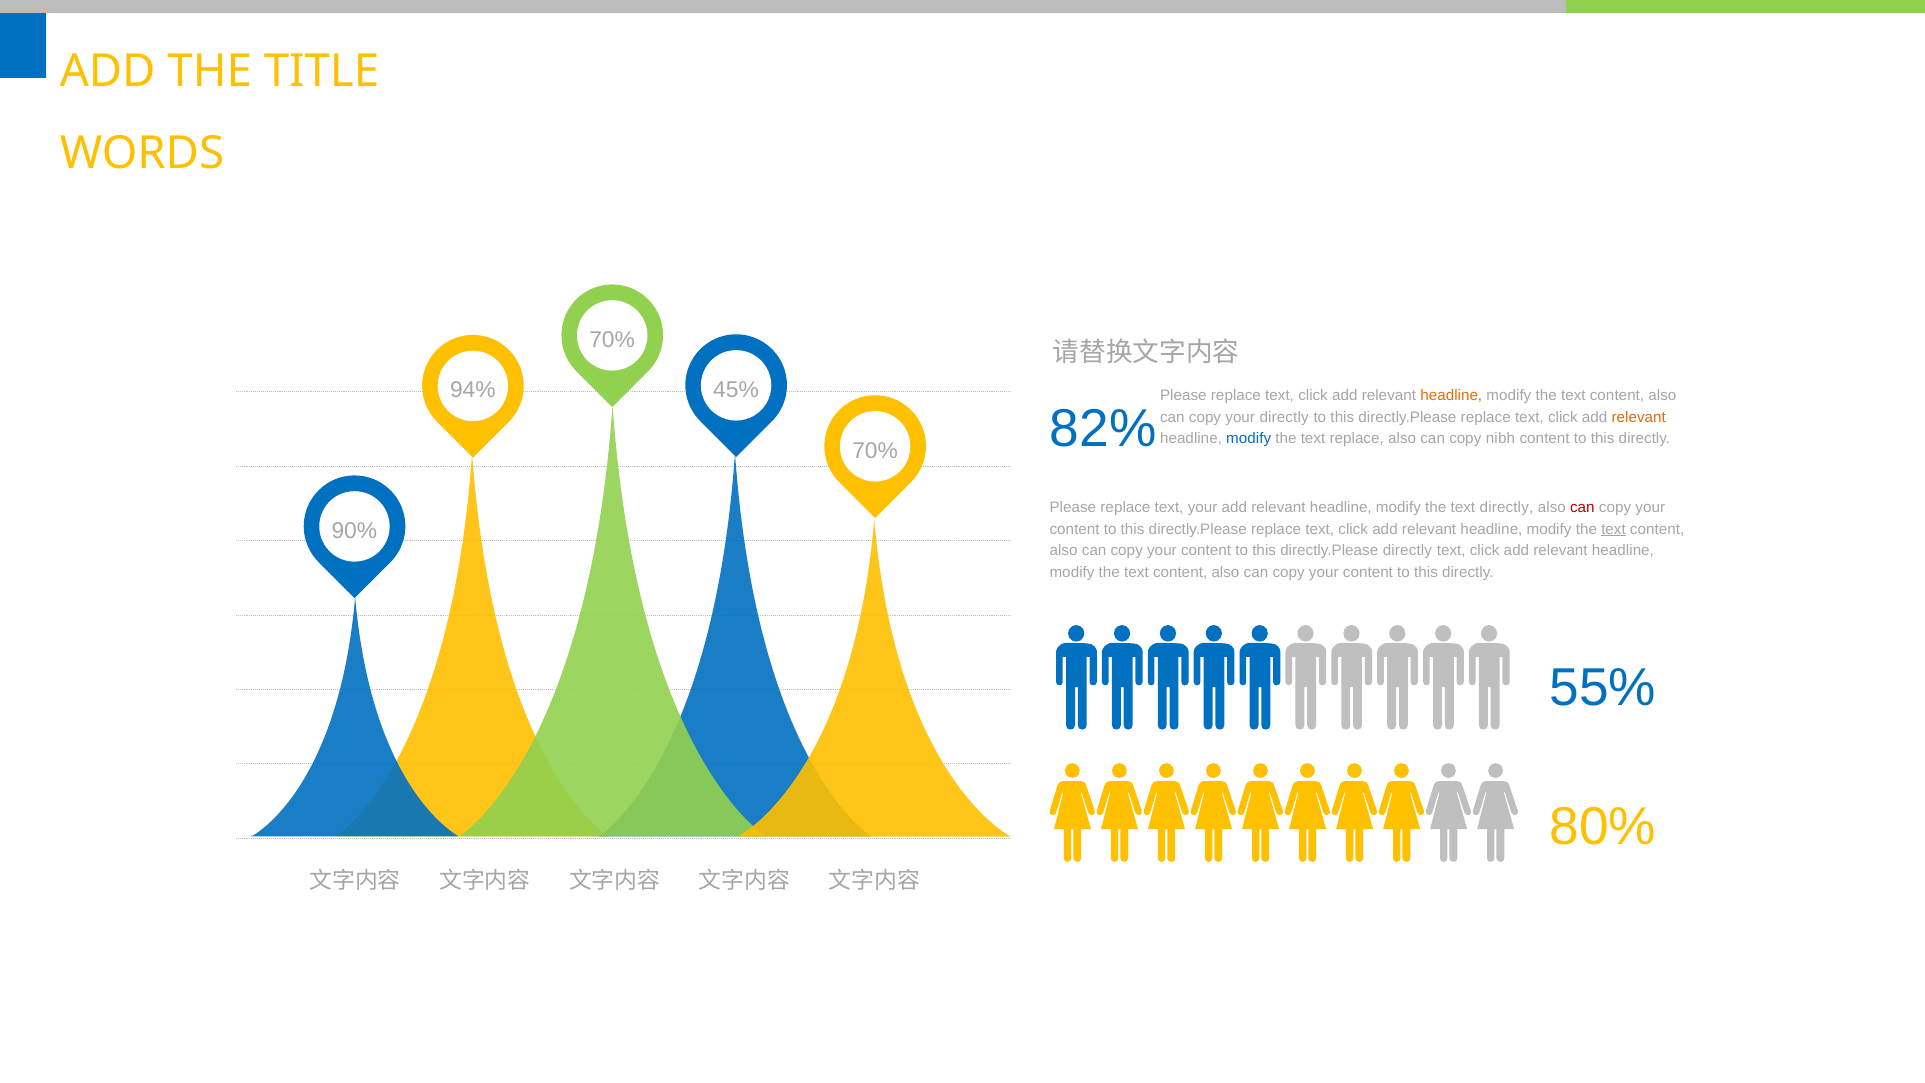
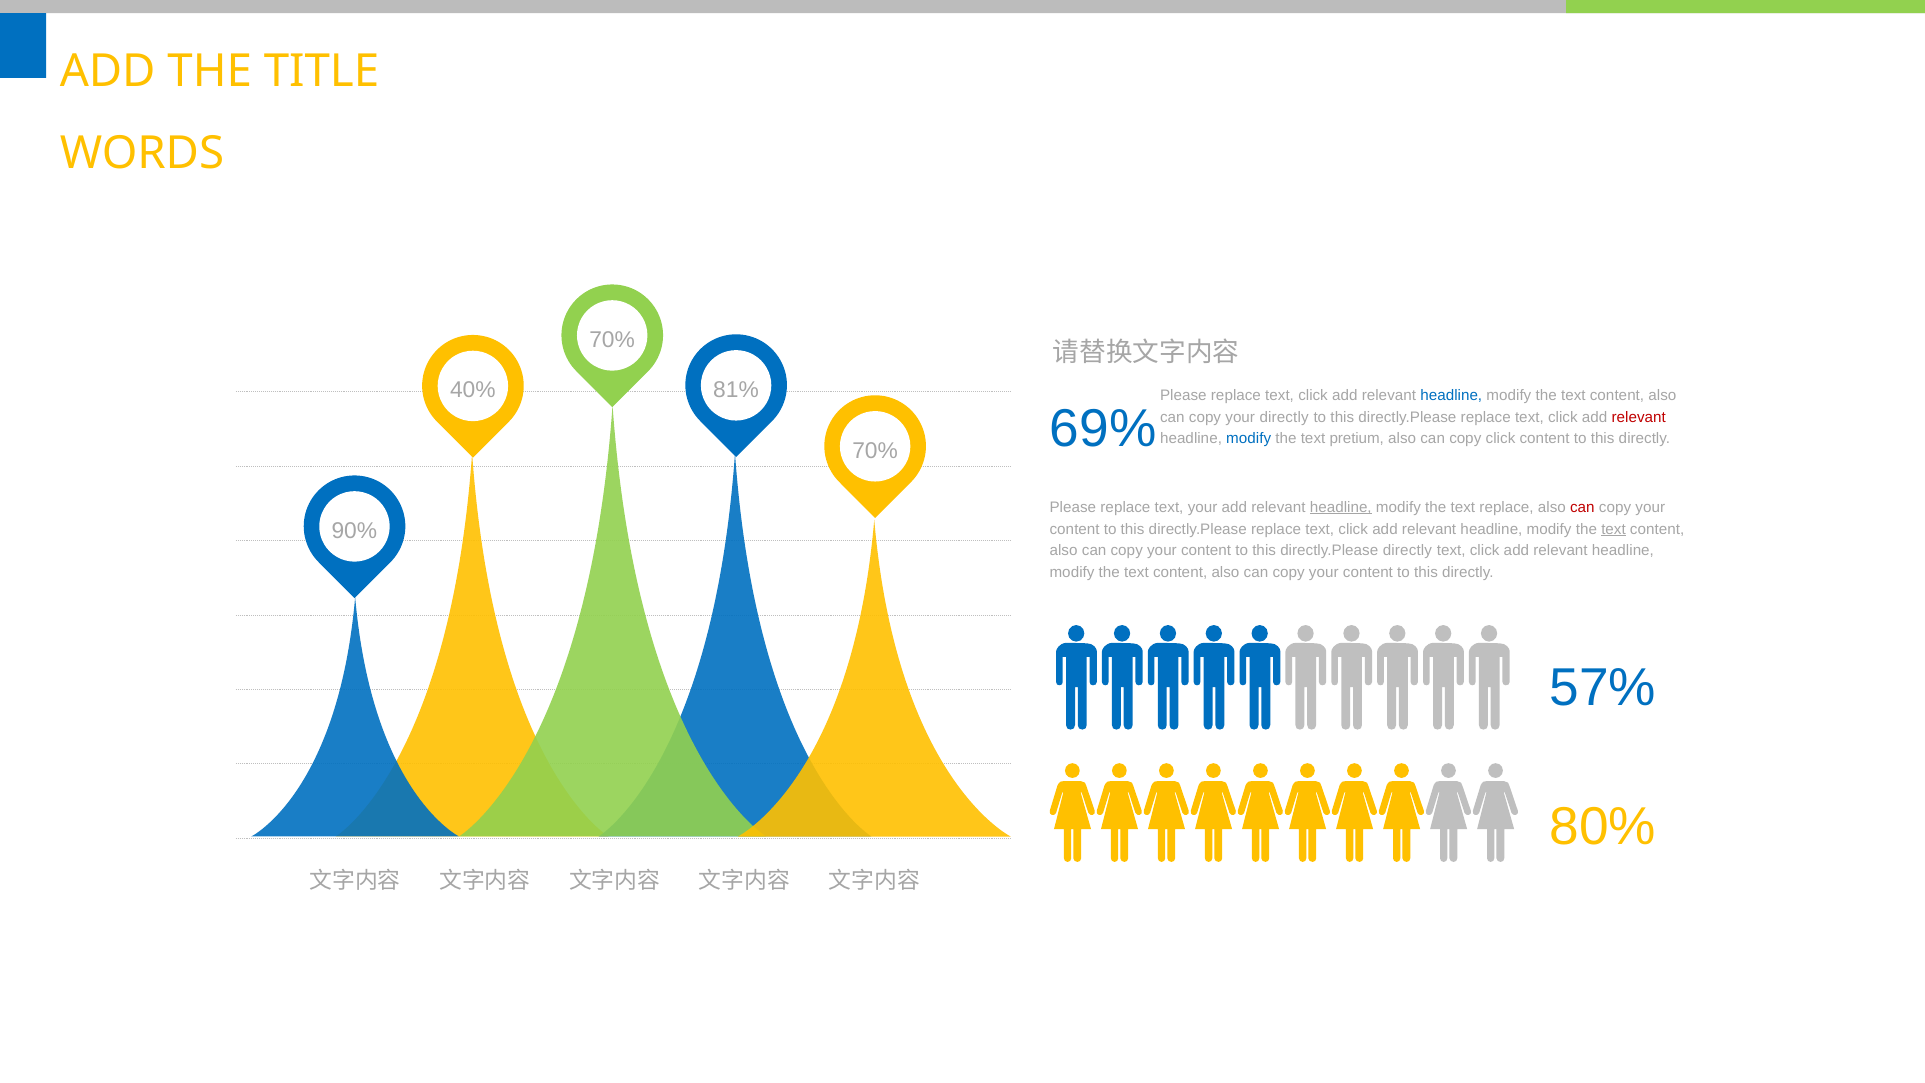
45%: 45% -> 81% (736, 390)
94%: 94% -> 40% (473, 390)
headline colour: orange -> blue (1451, 395)
82%: 82% -> 69% (1103, 428)
relevant colour: orange -> red (1639, 417)
text replace: replace -> pretium (1357, 439)
copy nibh: nibh -> click (1501, 439)
headline underline: none -> present (1341, 507)
text directly: directly -> replace (1507, 507)
55%: 55% -> 57% (1603, 687)
